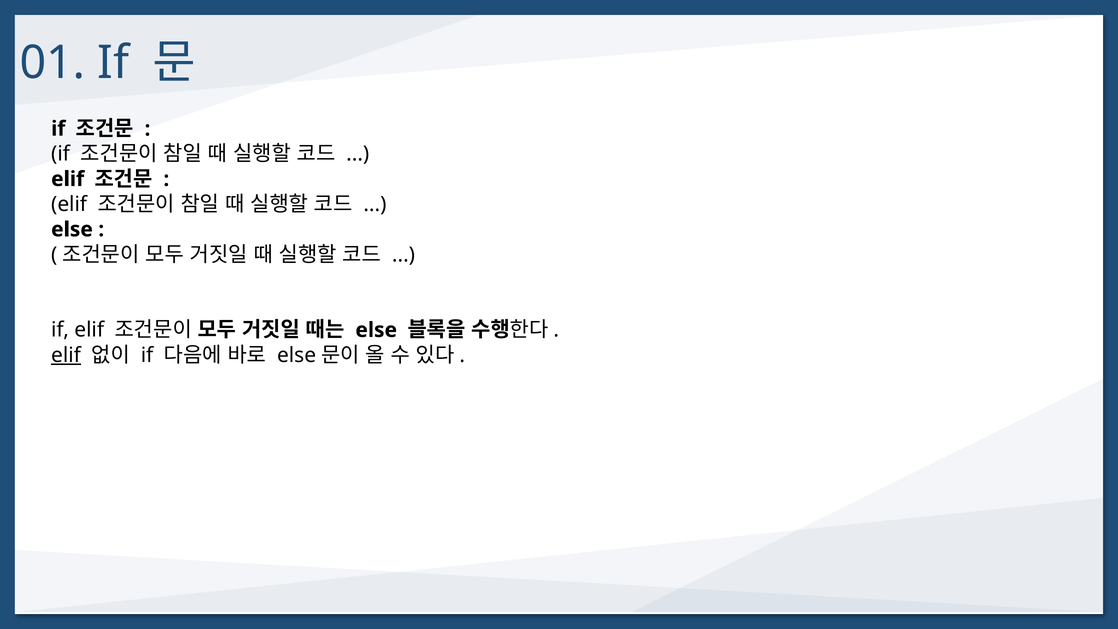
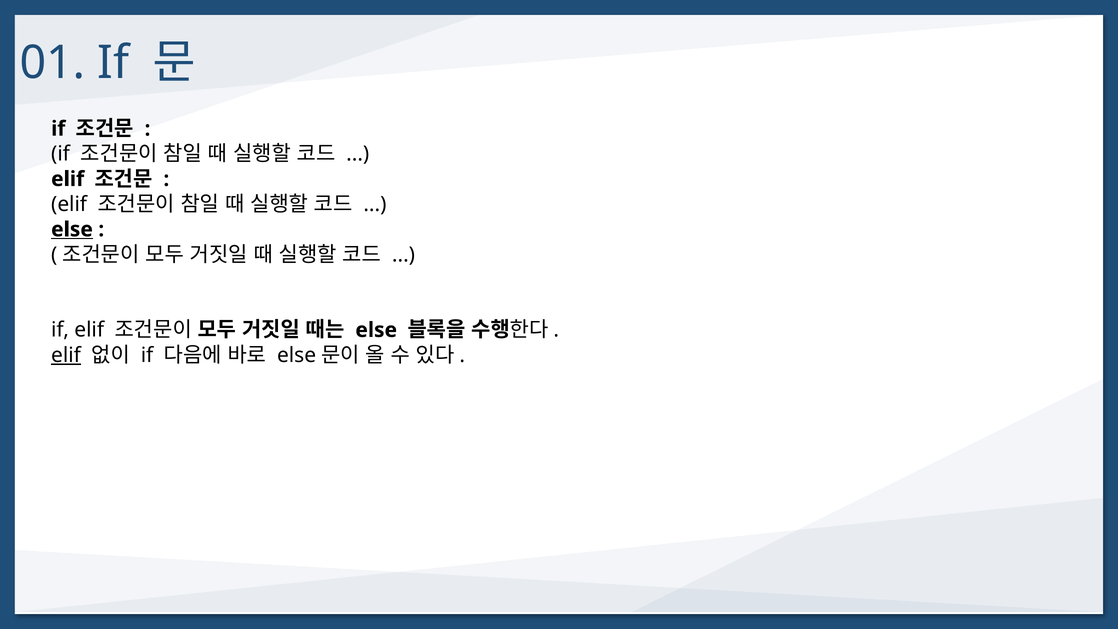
else underline: none -> present (72, 229)
